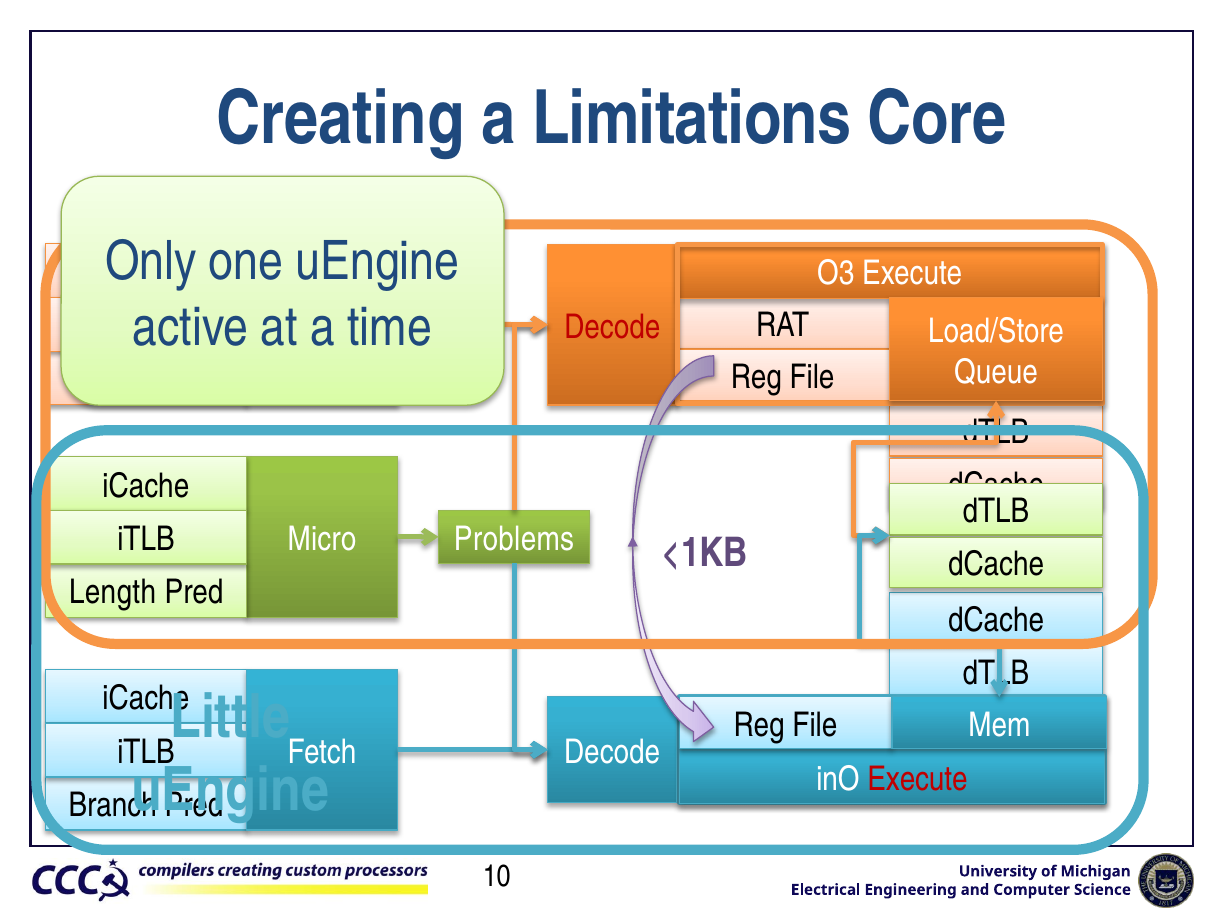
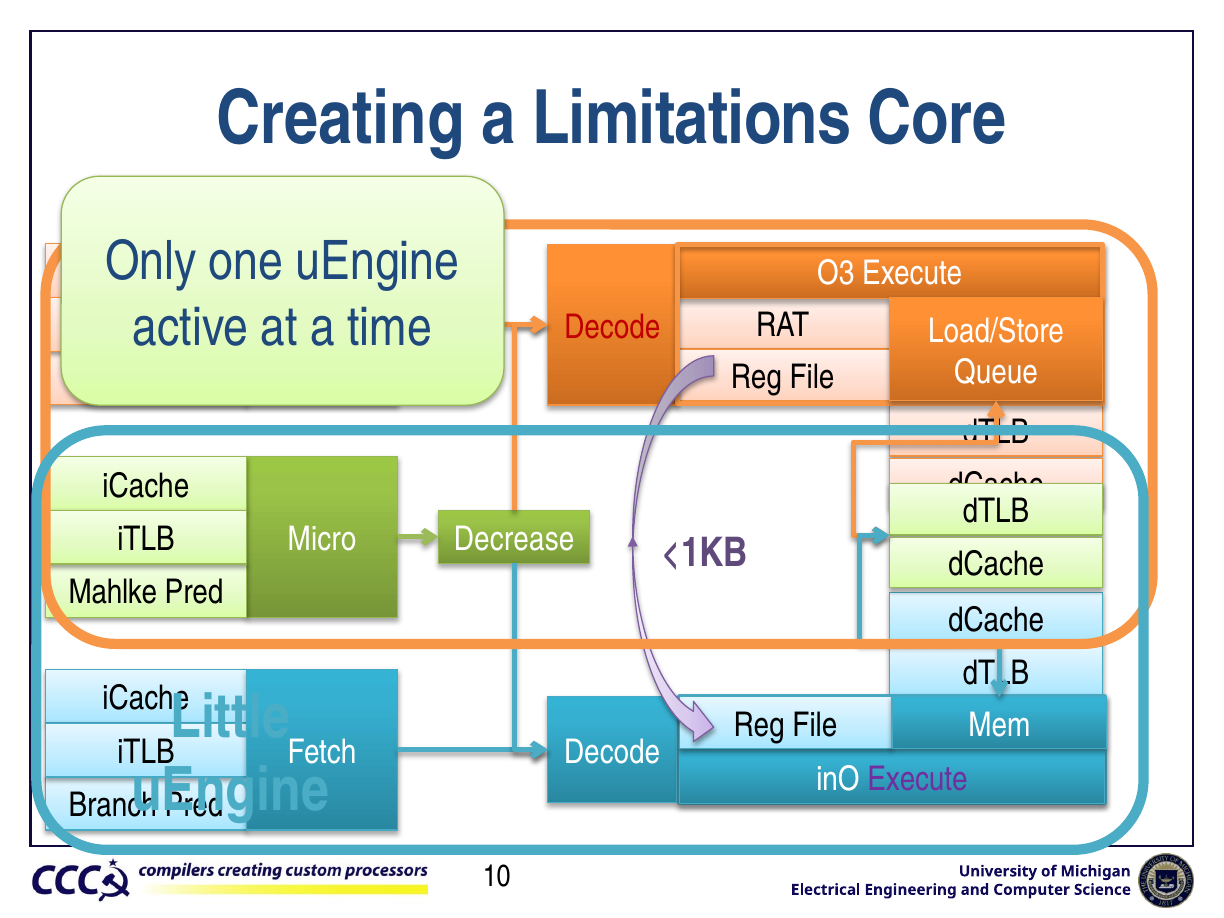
Problems: Problems -> Decrease (514, 539)
Length: Length -> Mahlke (113, 593)
Execute colour: red -> purple (918, 779)
